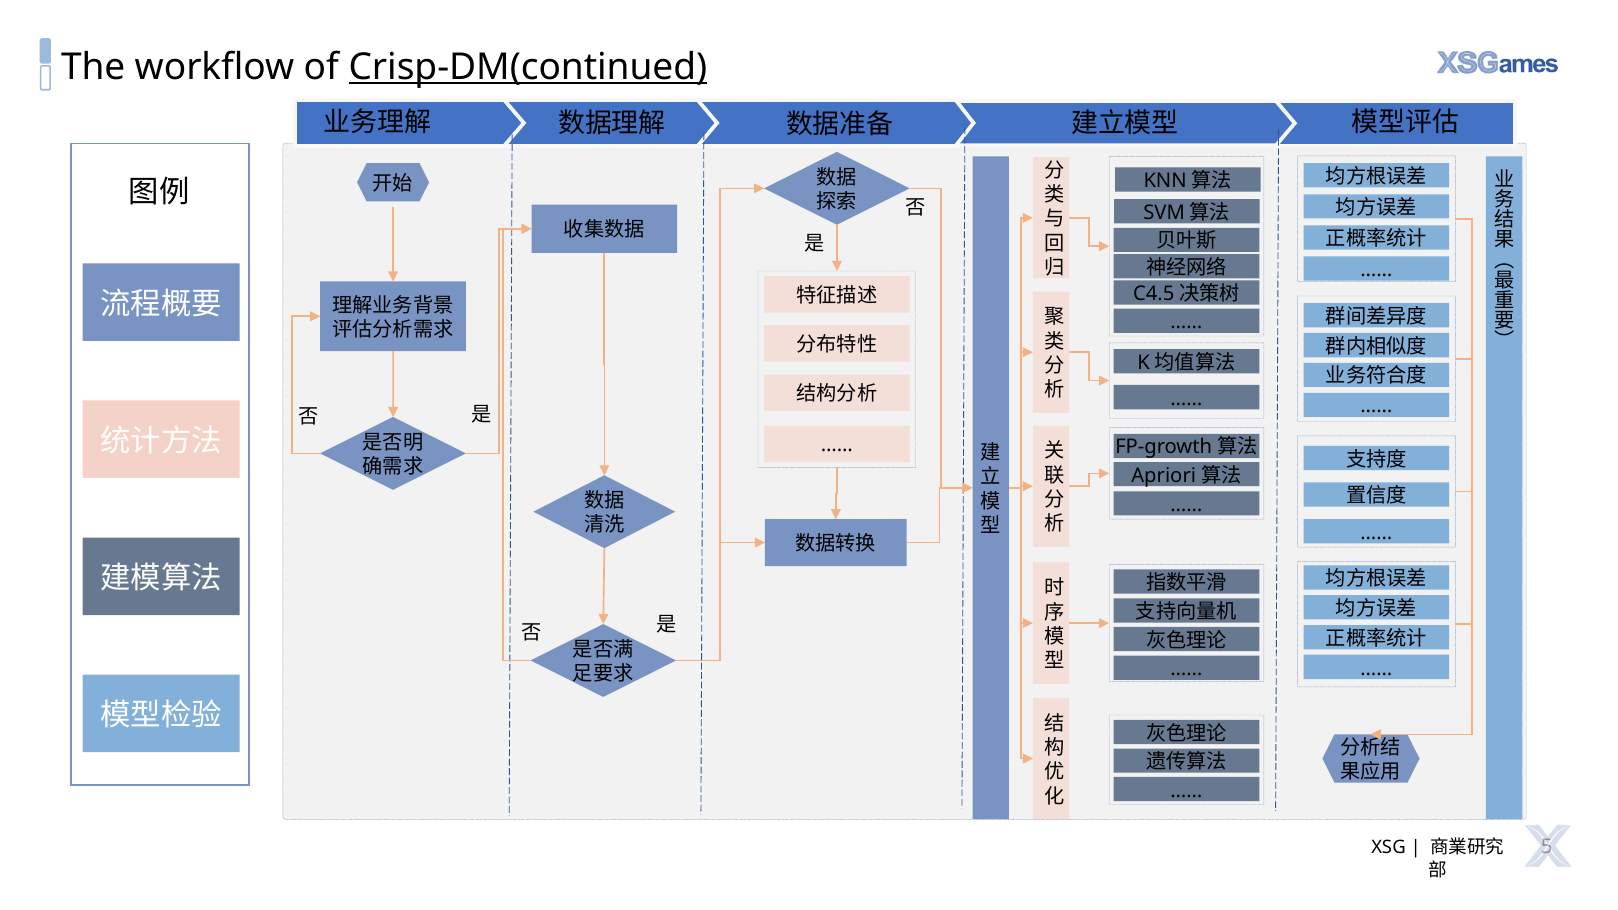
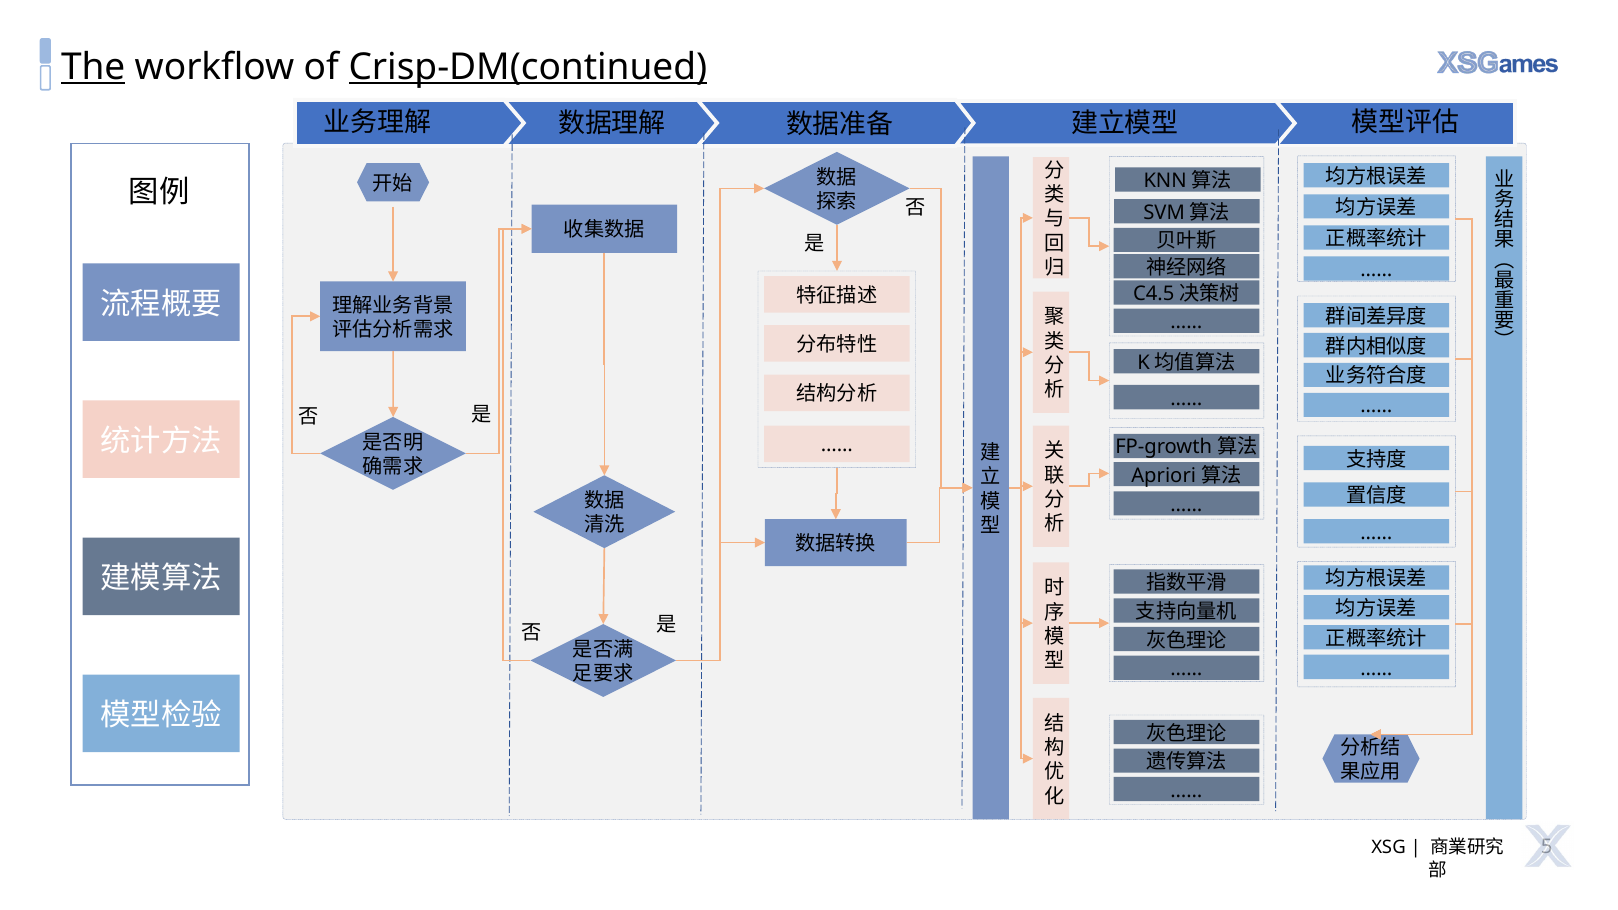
The underline: none -> present (93, 67)
